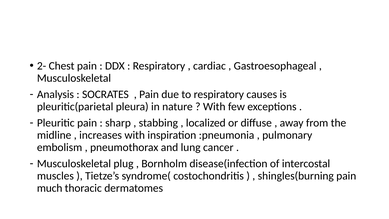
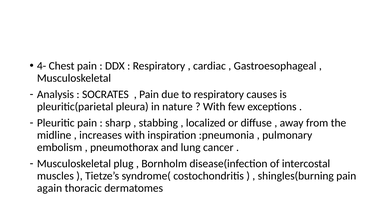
2-: 2- -> 4- (42, 66)
much: much -> again (50, 188)
